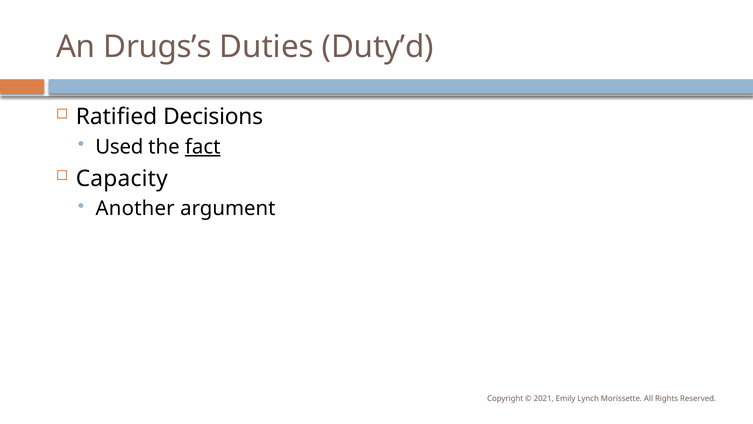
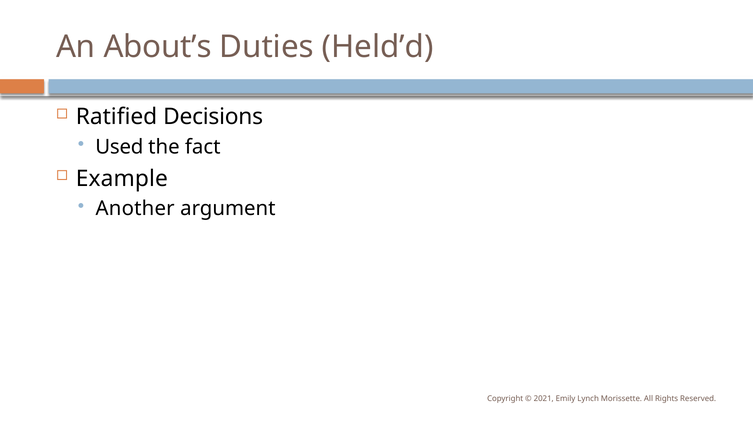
Drugs’s: Drugs’s -> About’s (158, 47)
Duty’d: Duty’d -> Held’d (378, 47)
fact underline: present -> none (203, 147)
Capacity: Capacity -> Example (122, 178)
